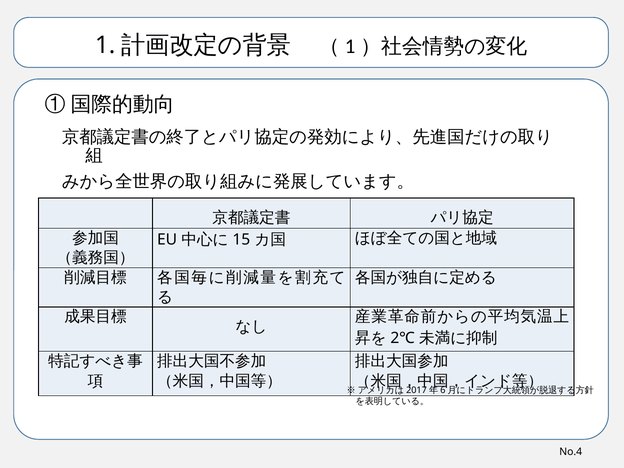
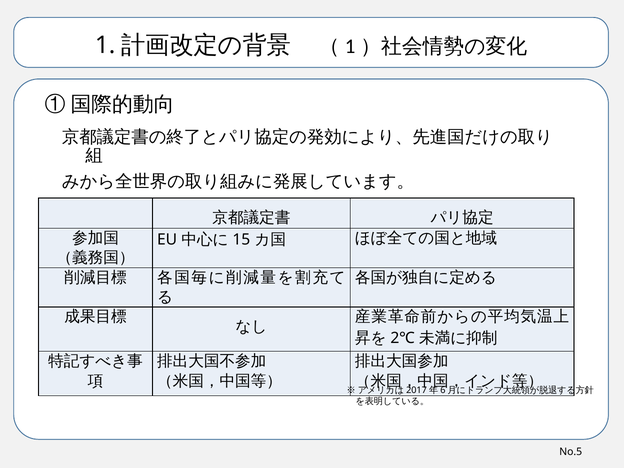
No.4: No.4 -> No.5 (571, 452)
